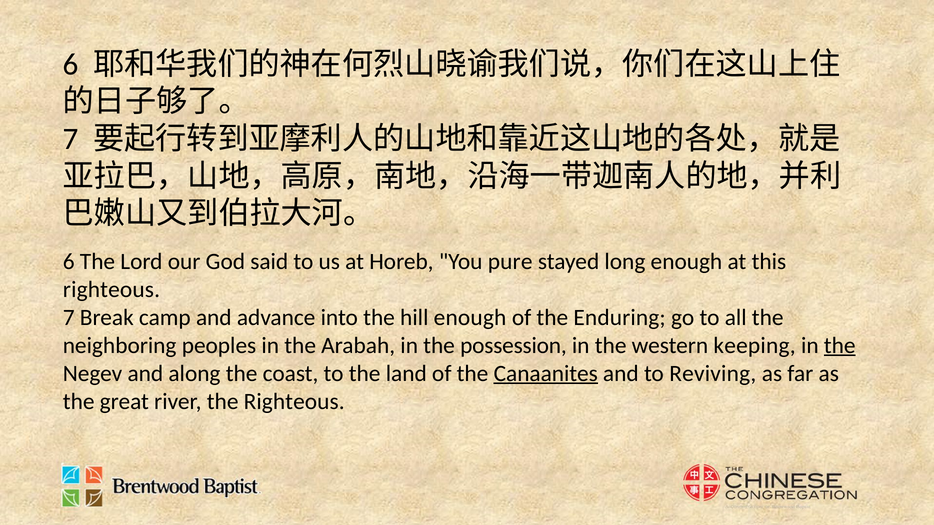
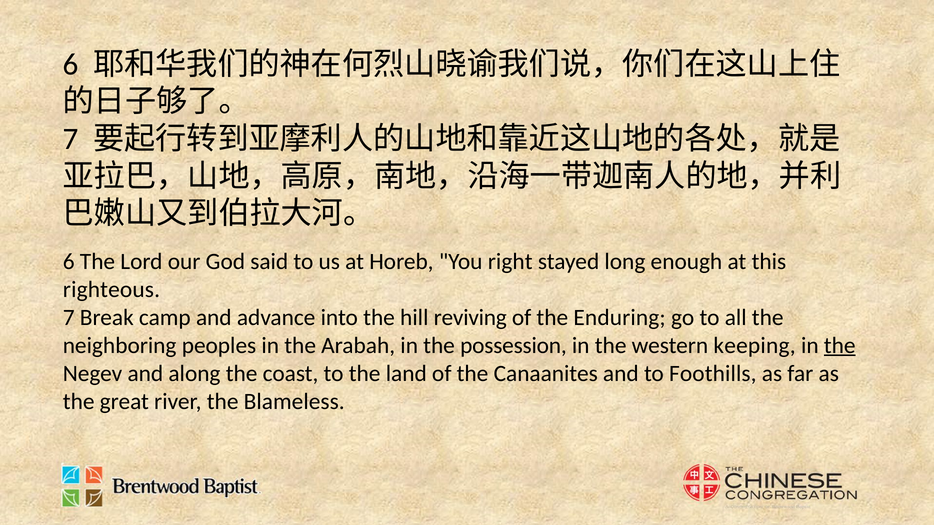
pure: pure -> right (510, 262)
hill enough: enough -> reviving (470, 318)
Canaanites underline: present -> none (546, 374)
Reviving: Reviving -> Foothills (713, 374)
the Righteous: Righteous -> Blameless (294, 402)
